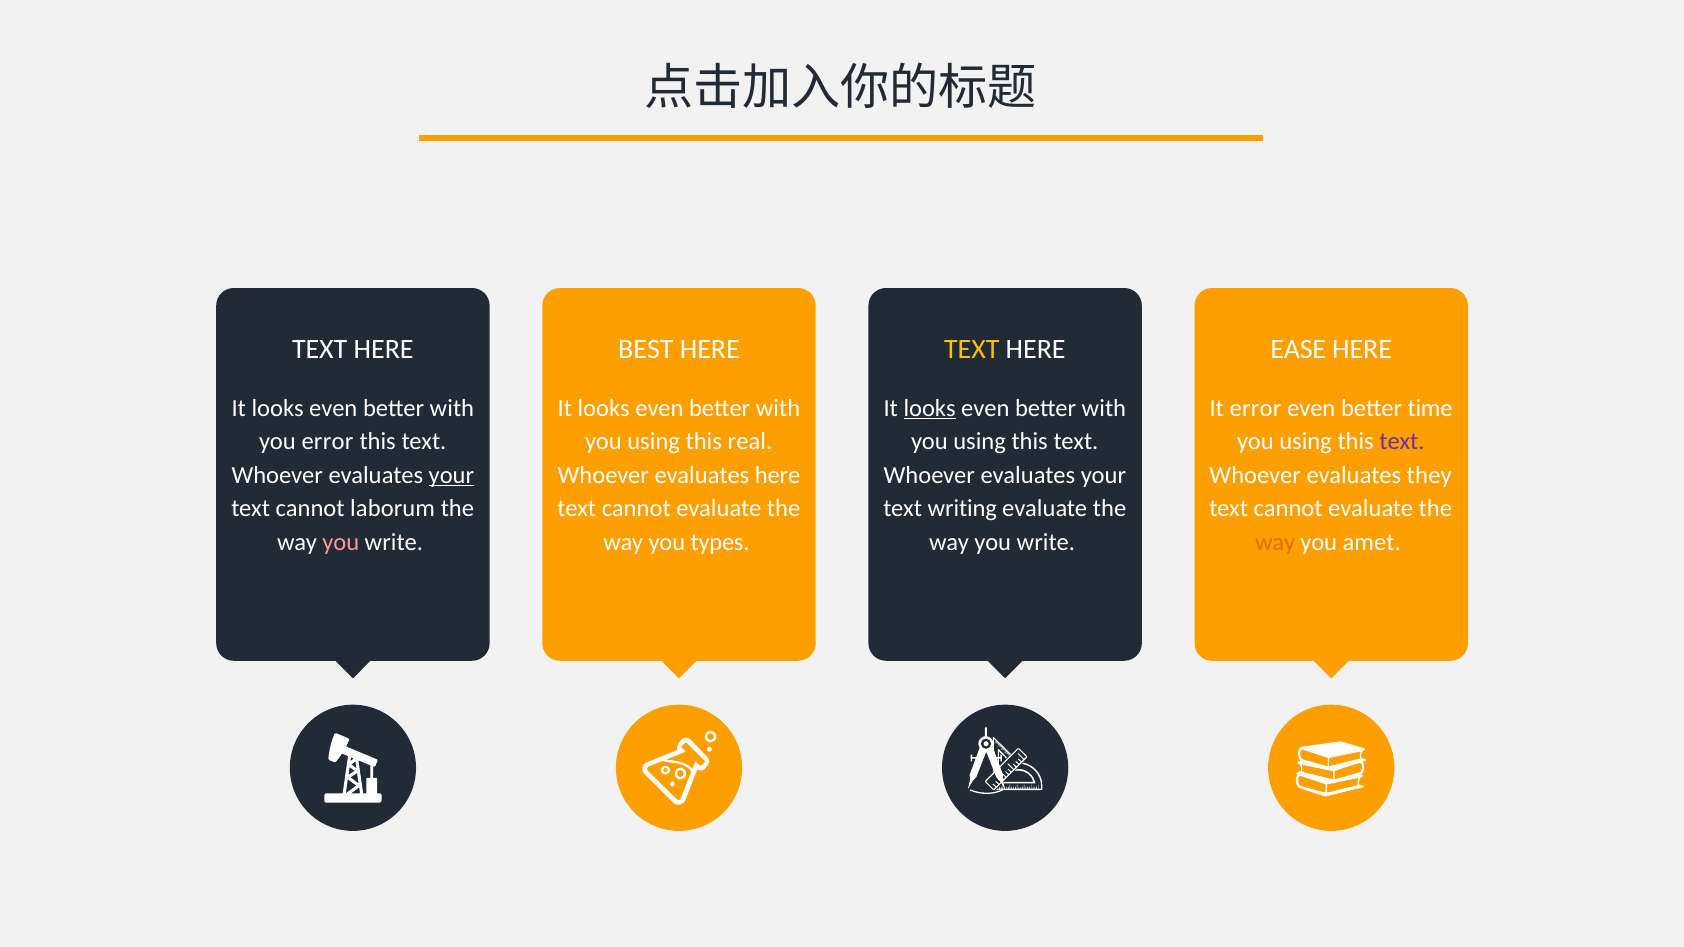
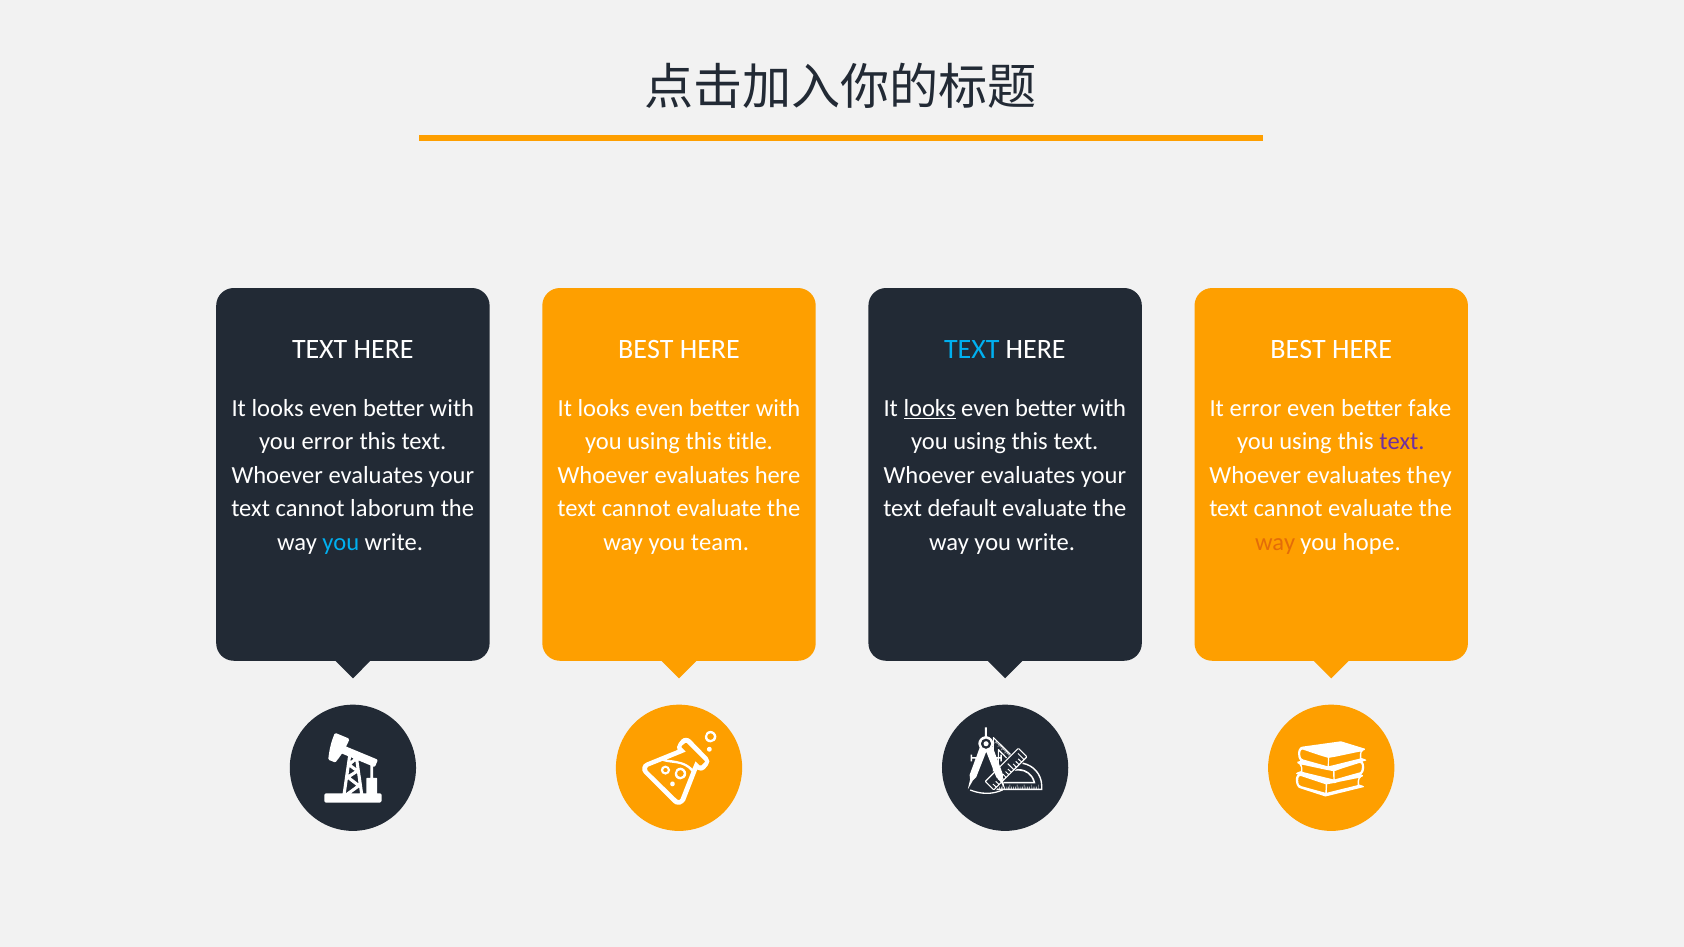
TEXT colour: yellow -> light blue (972, 349)
EASE: EASE -> BEST (1298, 349)
time: time -> fake (1430, 408)
real: real -> title (750, 442)
your underline: present -> none (451, 475)
writing: writing -> default (962, 509)
you colour: pink -> light blue (341, 543)
types: types -> team (720, 543)
amet: amet -> hope (1372, 543)
